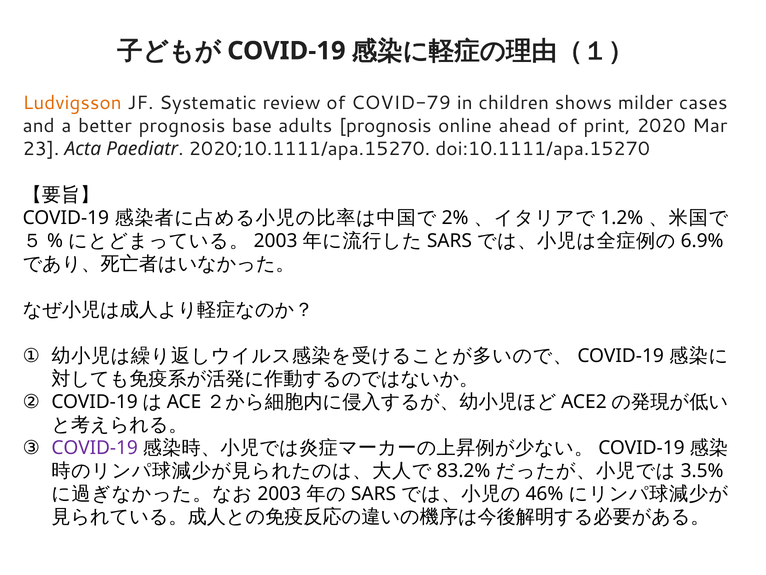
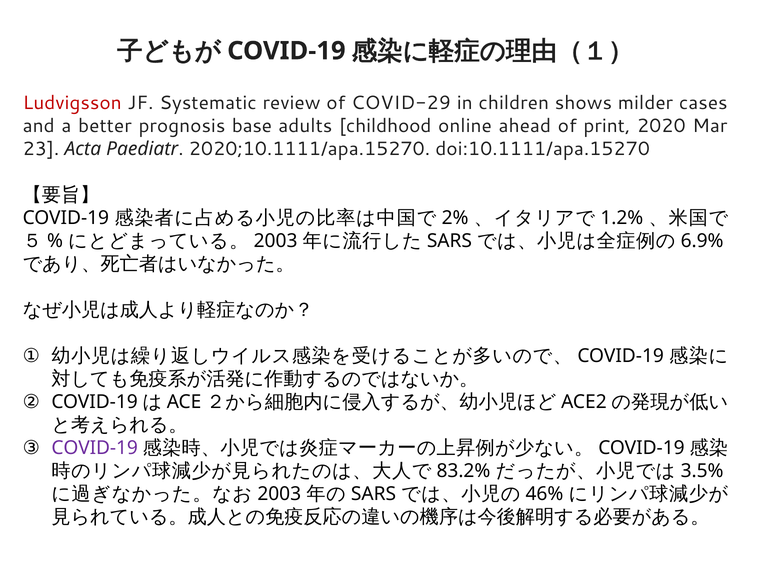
Ludvigsson colour: orange -> red (72, 103)
COVID-79: COVID-79 -> COVID-29 (401, 103)
adults prognosis: prognosis -> childhood (385, 126)
